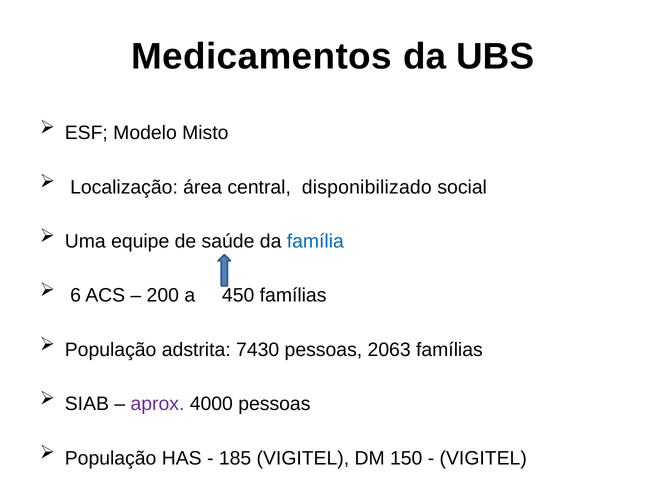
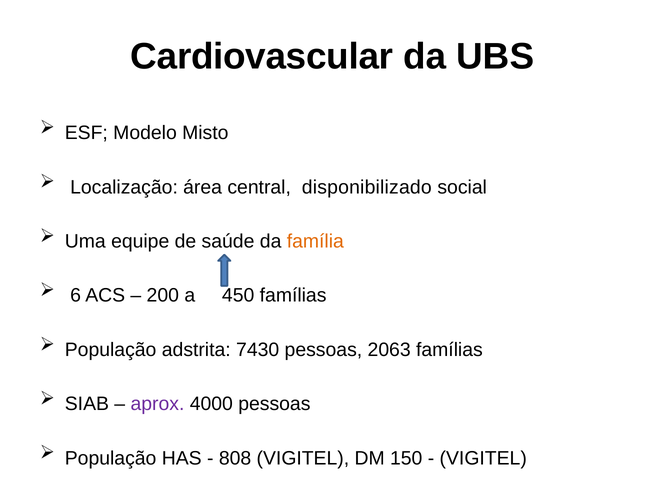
Medicamentos: Medicamentos -> Cardiovascular (262, 57)
família colour: blue -> orange (315, 241)
185: 185 -> 808 (235, 458)
